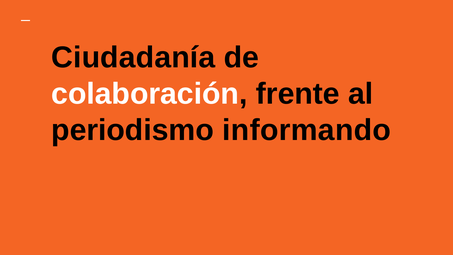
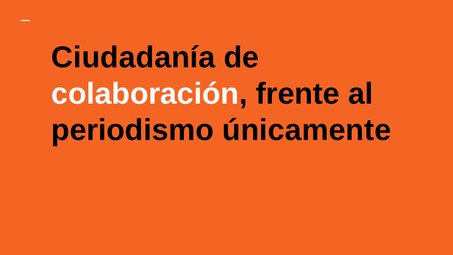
informando: informando -> únicamente (307, 130)
